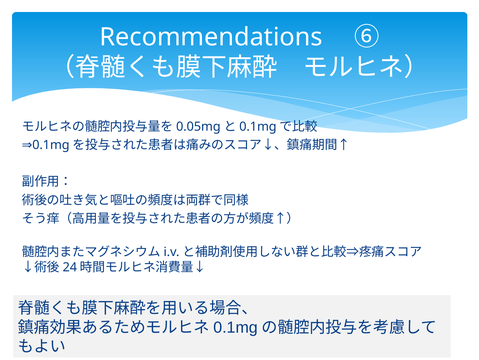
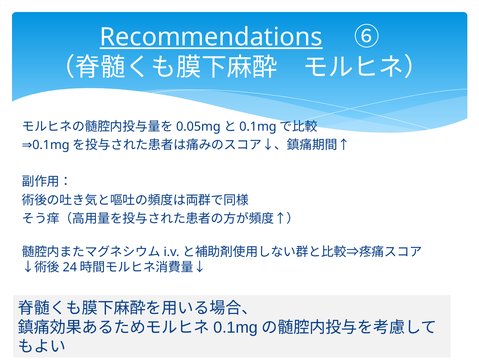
Recommendations underline: none -> present (211, 37)
